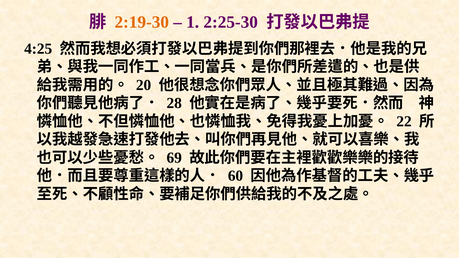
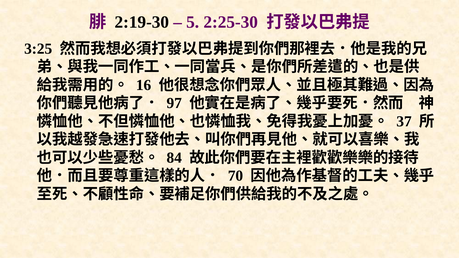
2:19-30 colour: orange -> black (142, 22)
1: 1 -> 5 (193, 22)
4:25: 4:25 -> 3:25 (38, 49)
20: 20 -> 16 (144, 85)
28: 28 -> 97 (174, 103)
22: 22 -> 37 (404, 121)
69: 69 -> 84 (174, 158)
60: 60 -> 70 (236, 176)
